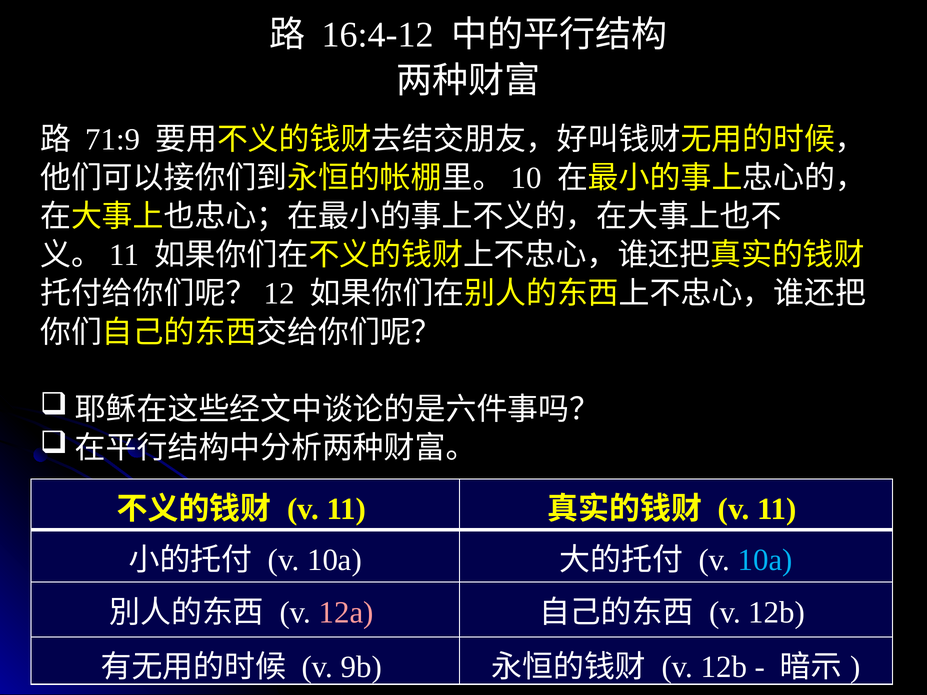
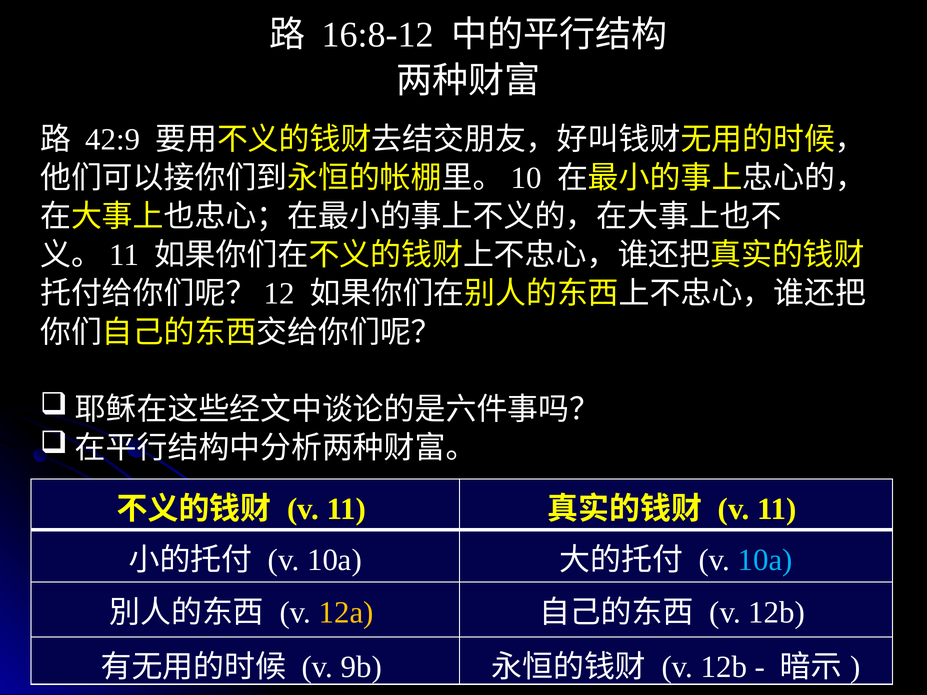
16:4-12: 16:4-12 -> 16:8-12 (378, 35)
71:9: 71:9 -> 42:9 (113, 139)
12a colour: pink -> yellow (346, 613)
